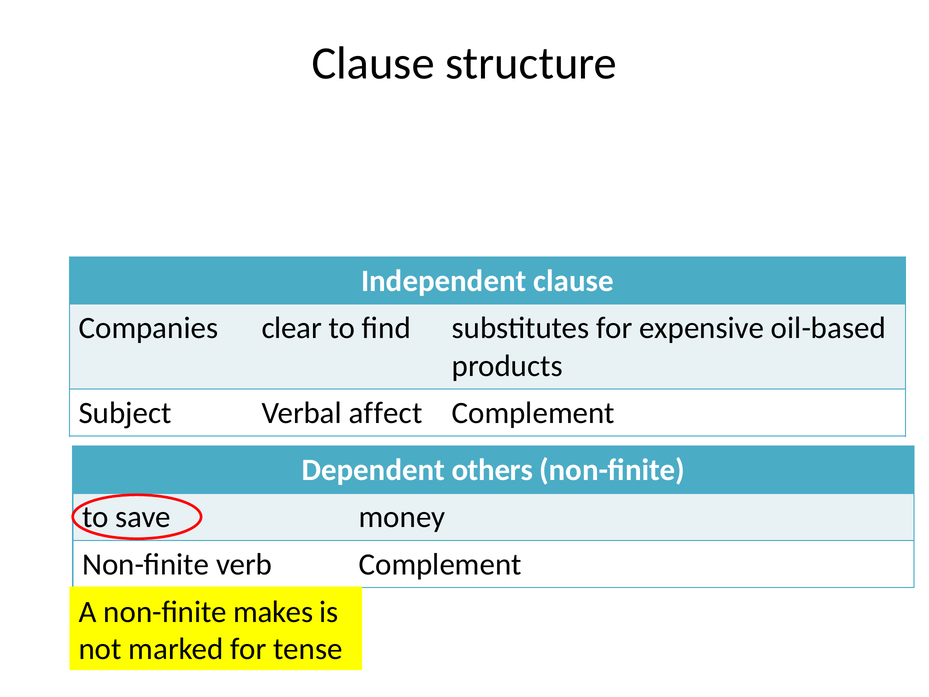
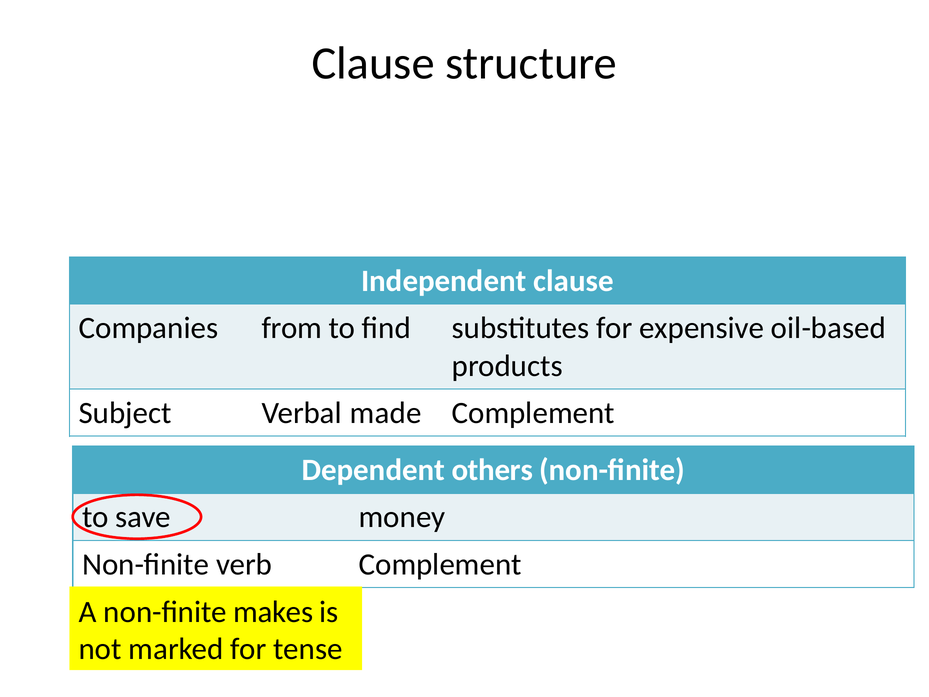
clear: clear -> from (292, 328)
affect: affect -> made (386, 413)
